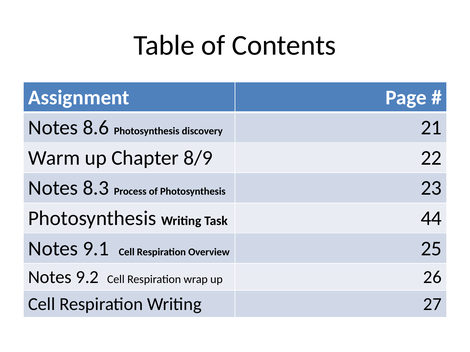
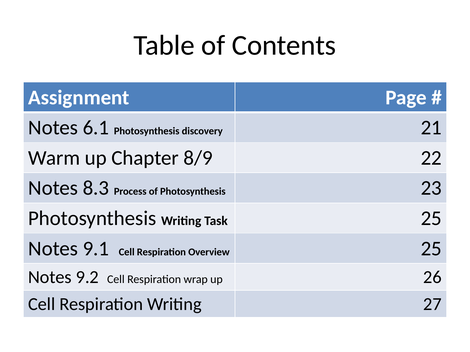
8.6: 8.6 -> 6.1 (96, 128)
Task 44: 44 -> 25 (431, 219)
